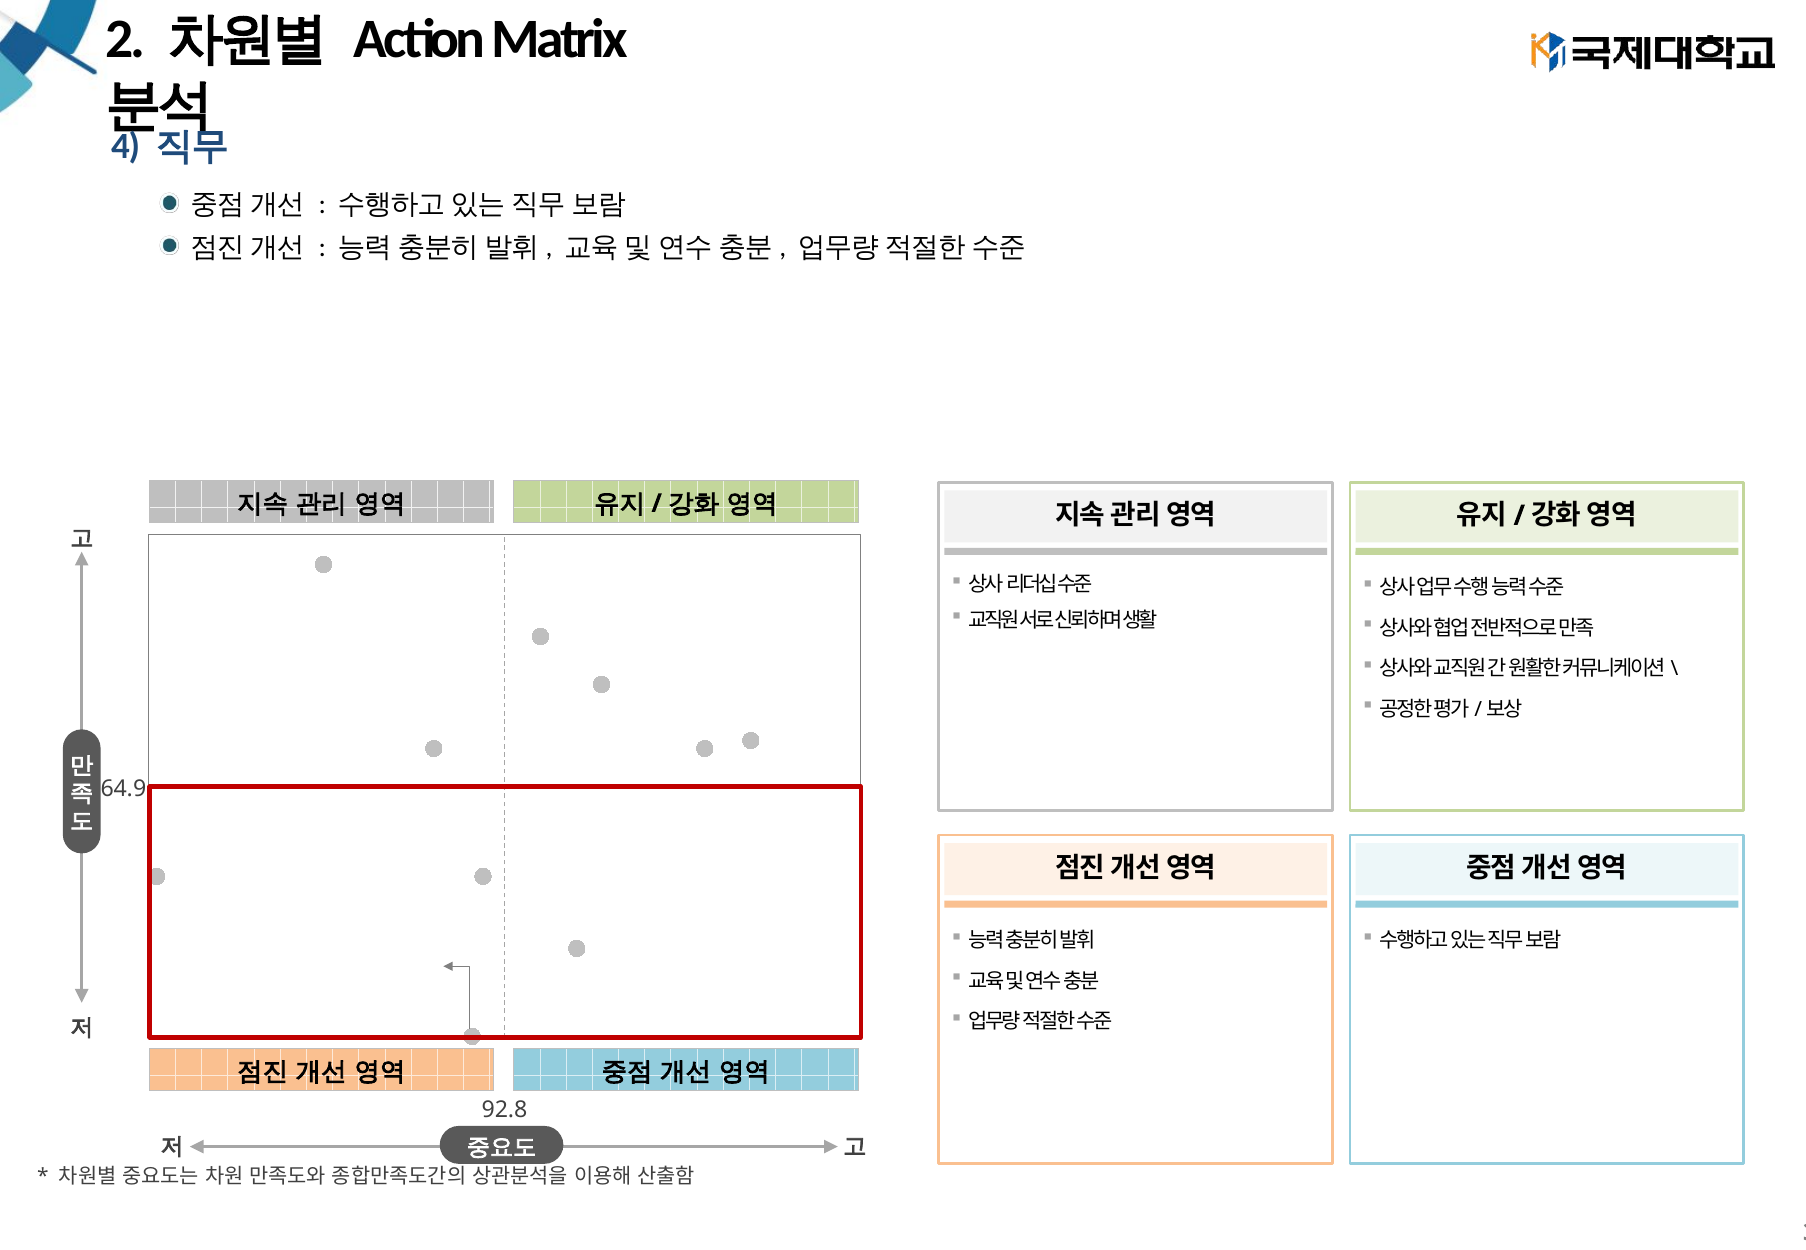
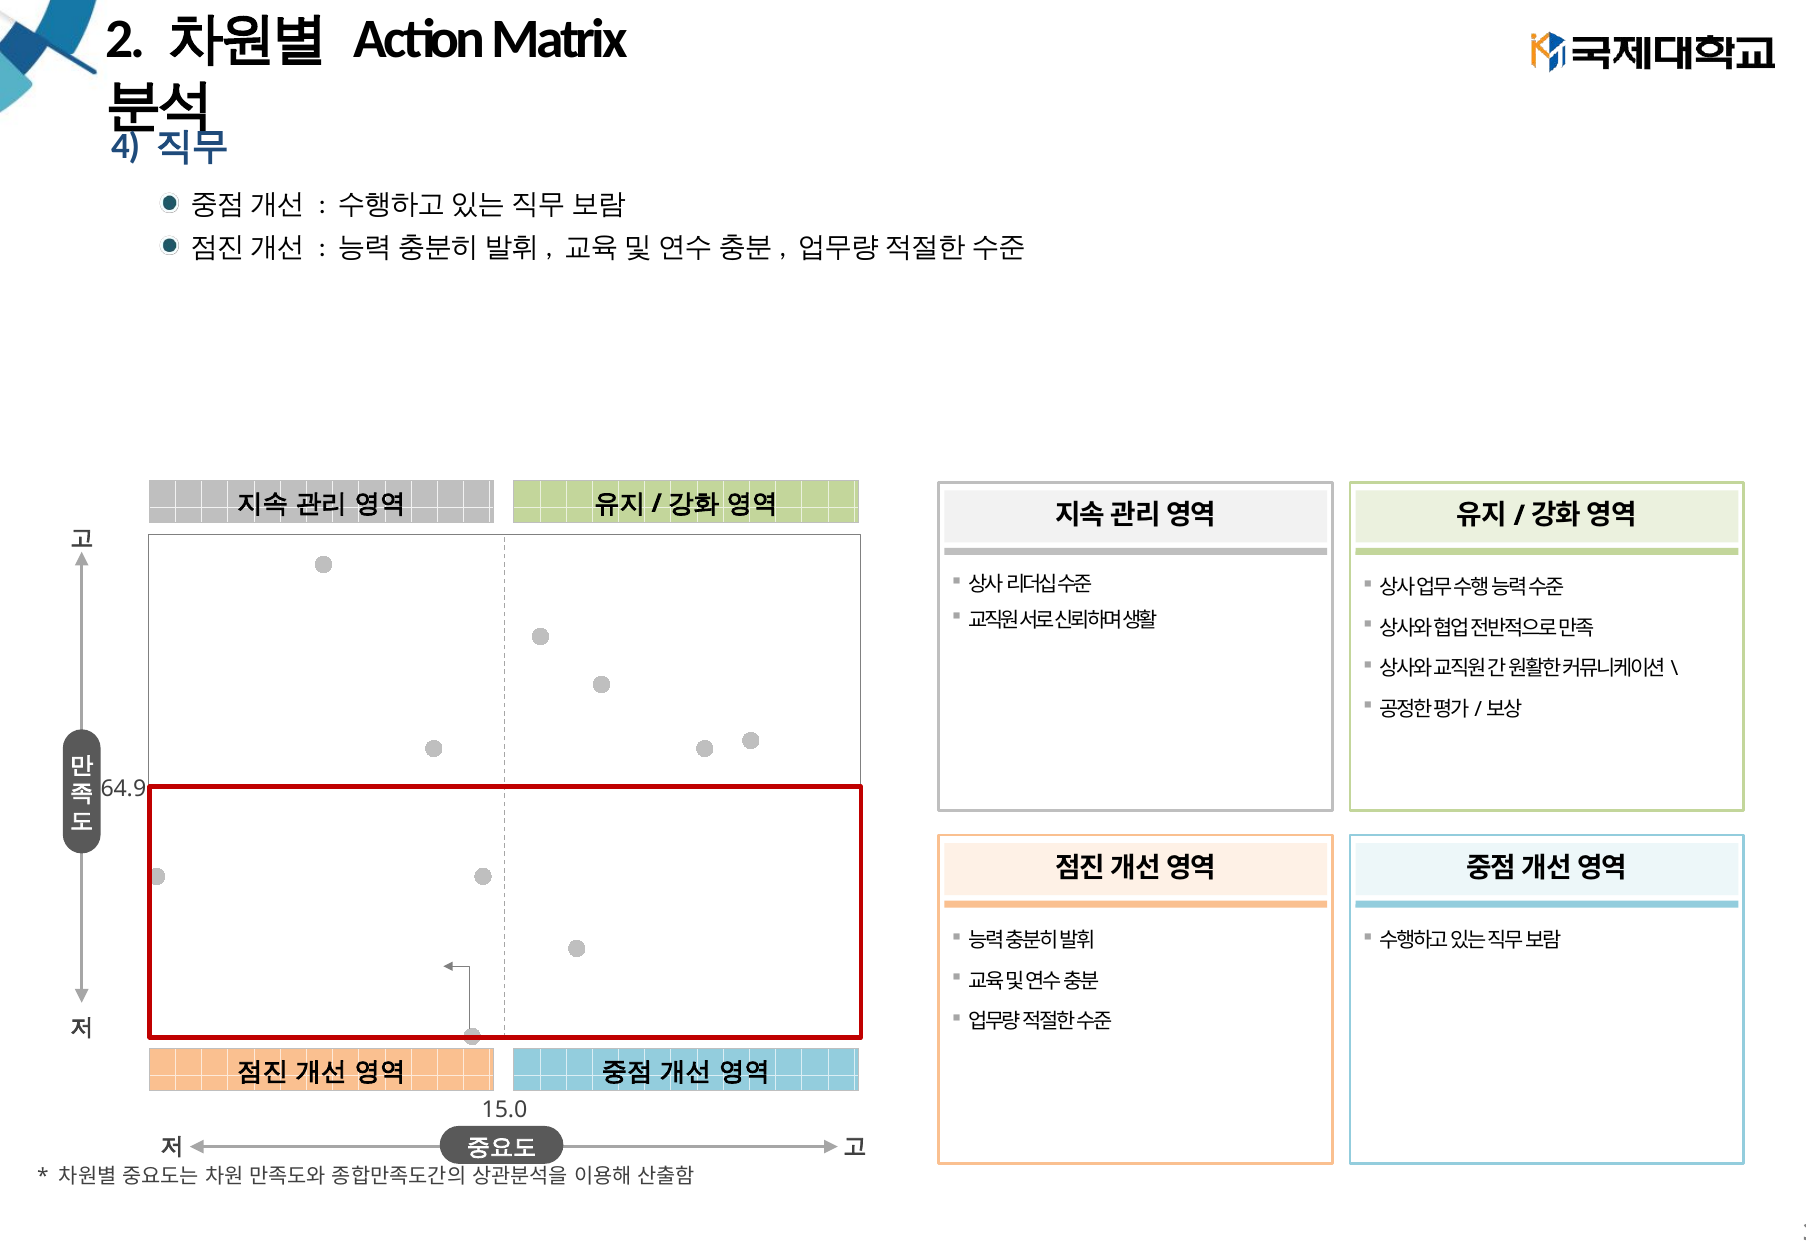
92.8: 92.8 -> 15.0 (505, 1110)
